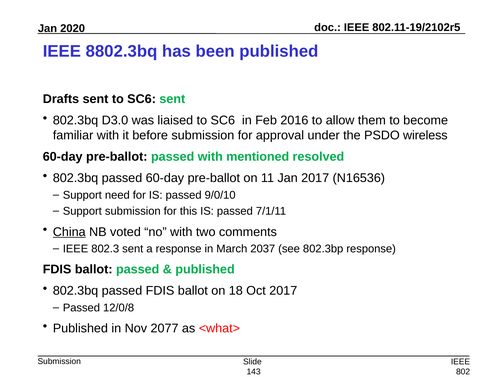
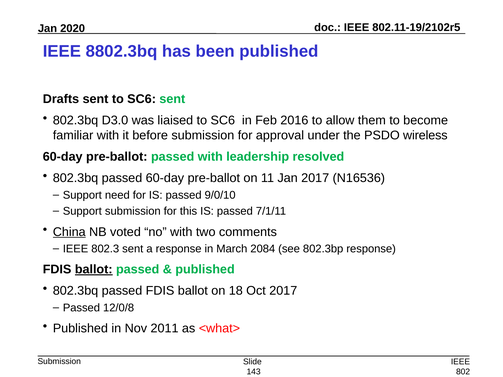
mentioned: mentioned -> leadership (258, 157)
2037: 2037 -> 2084 (263, 249)
ballot underline: none -> present (94, 270)
2077: 2077 -> 2011 (165, 329)
